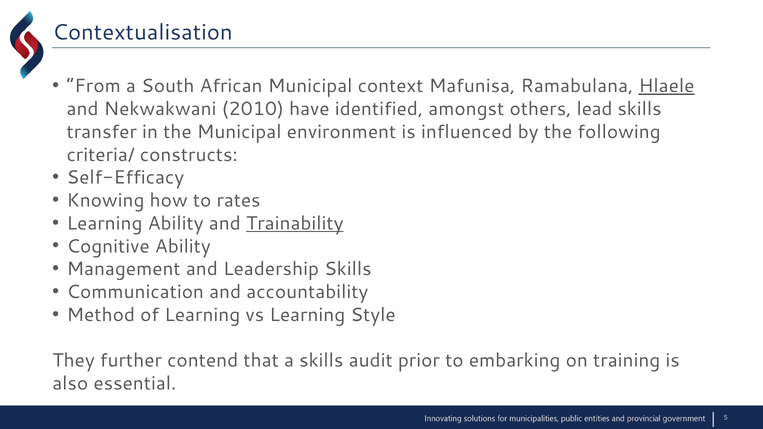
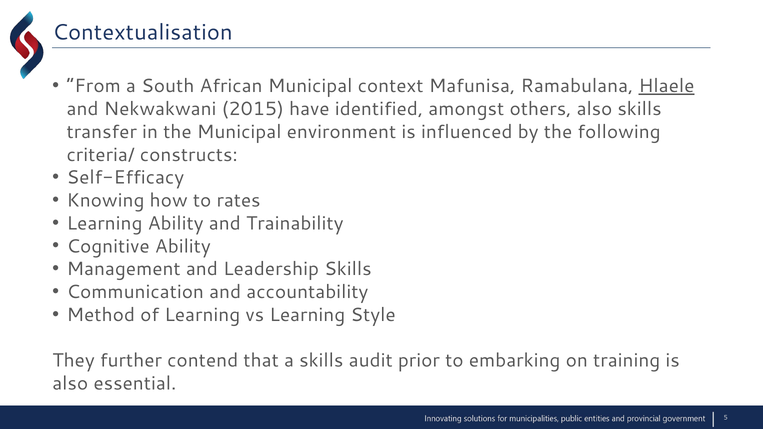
2010: 2010 -> 2015 (253, 109)
others lead: lead -> also (595, 109)
Trainability underline: present -> none (295, 223)
